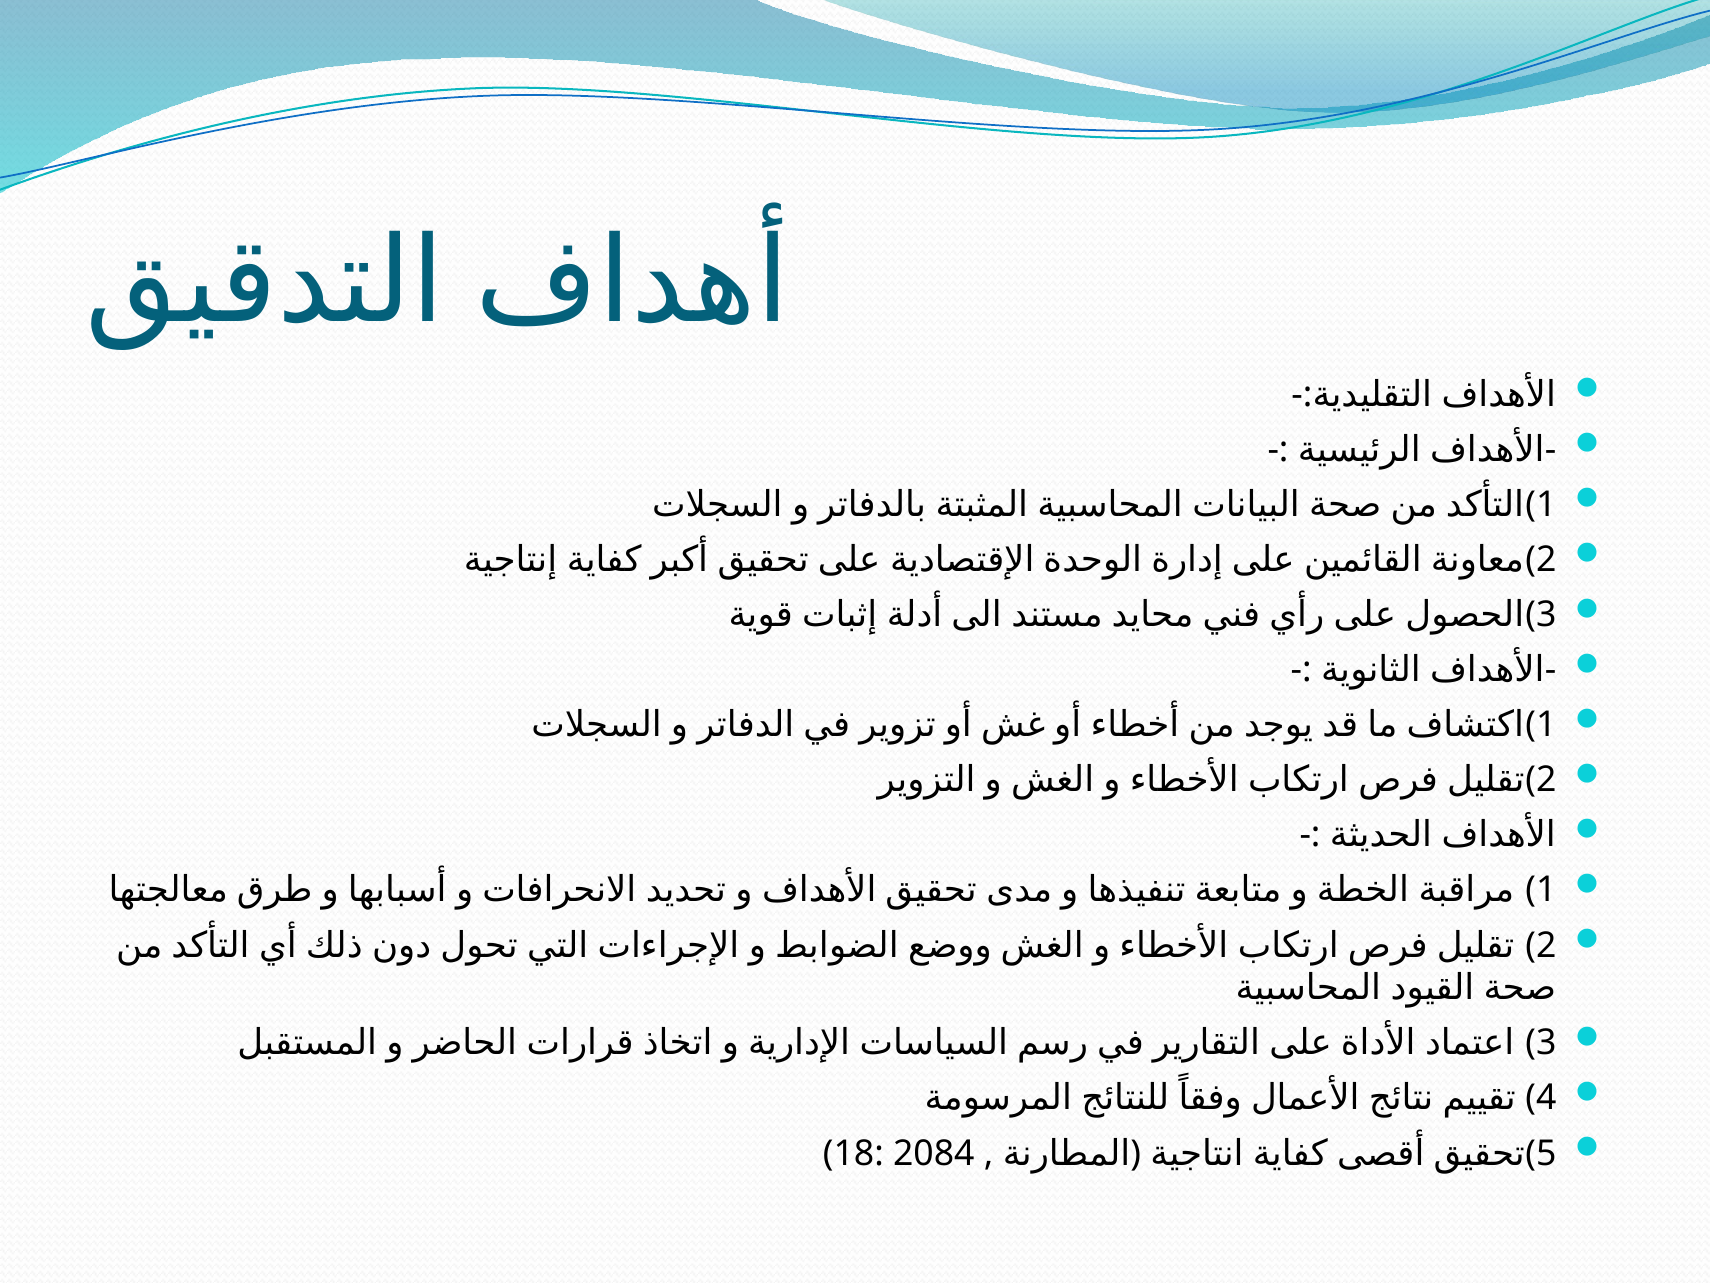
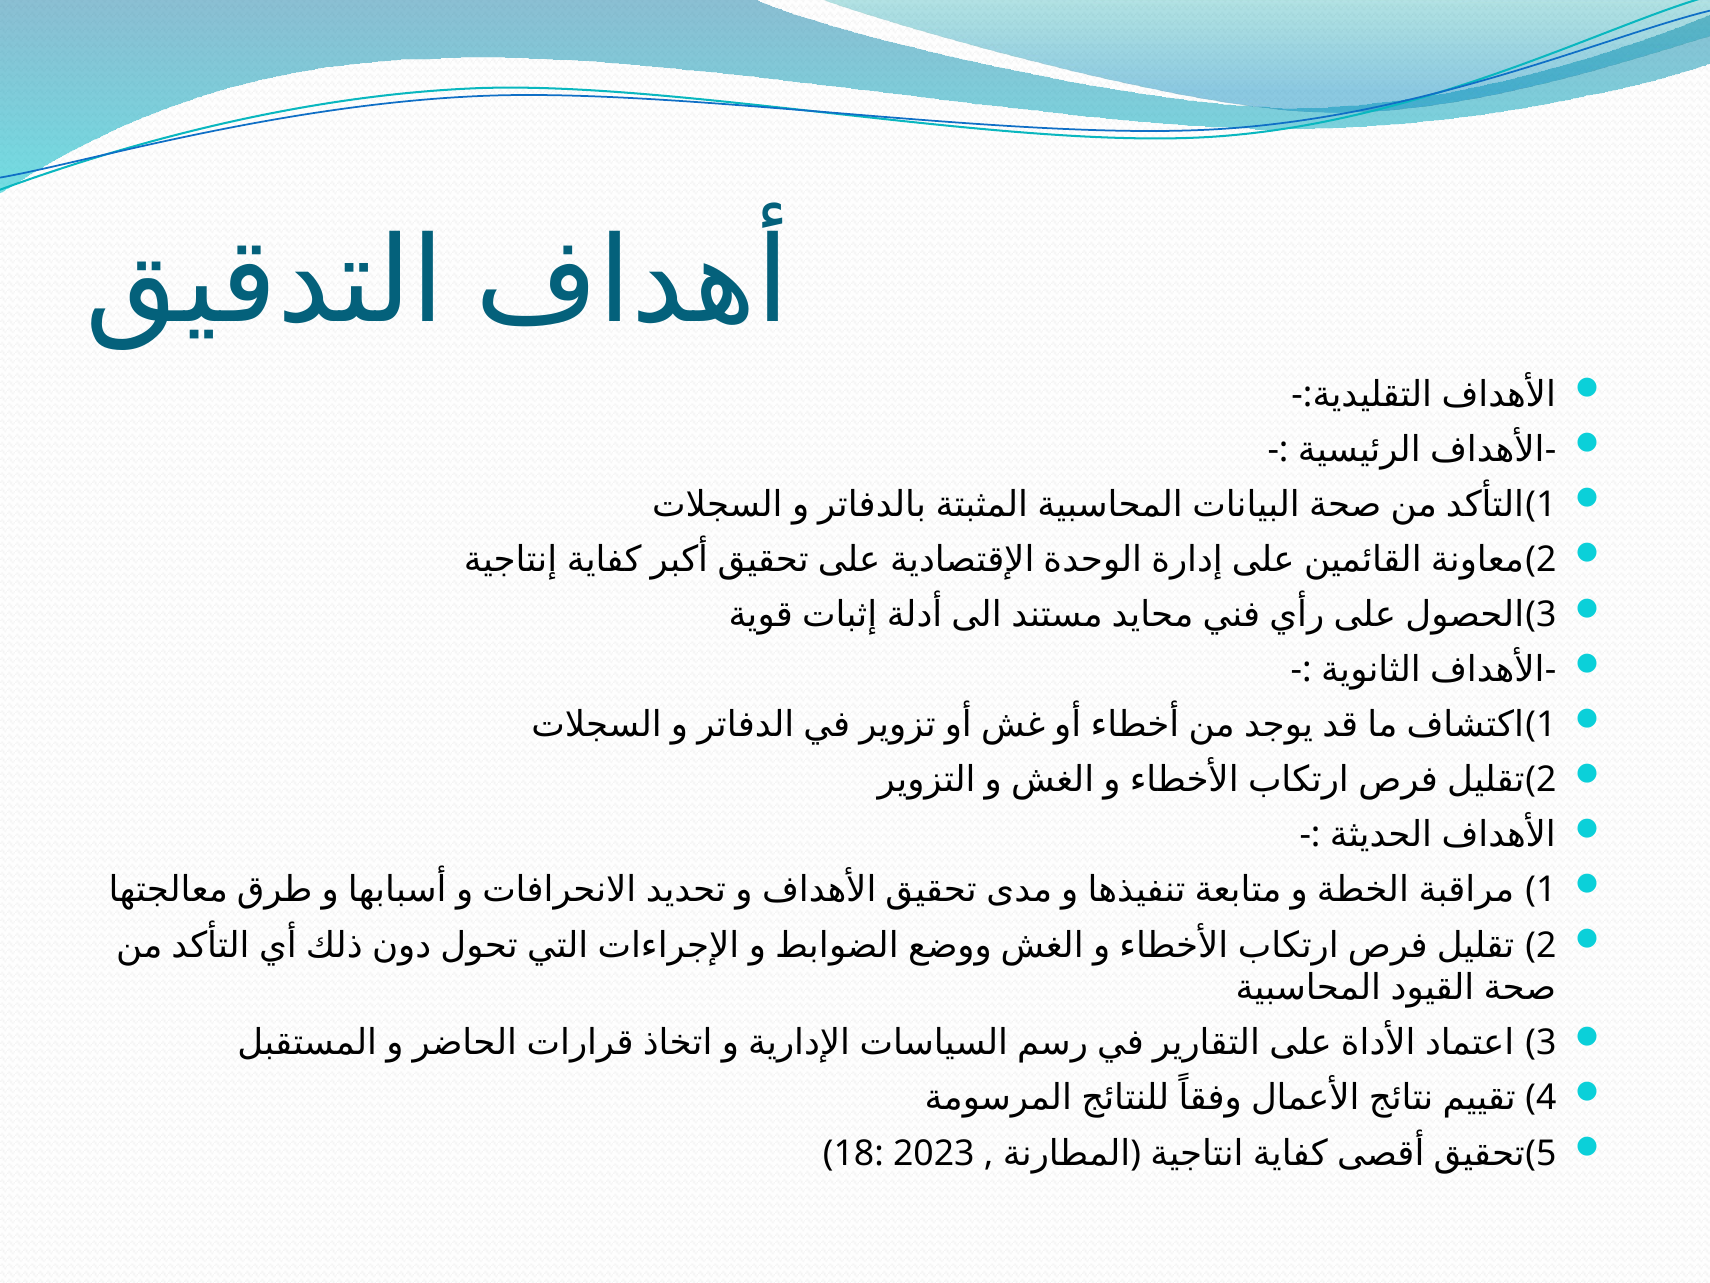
2084: 2084 -> 2023 (934, 1153)
